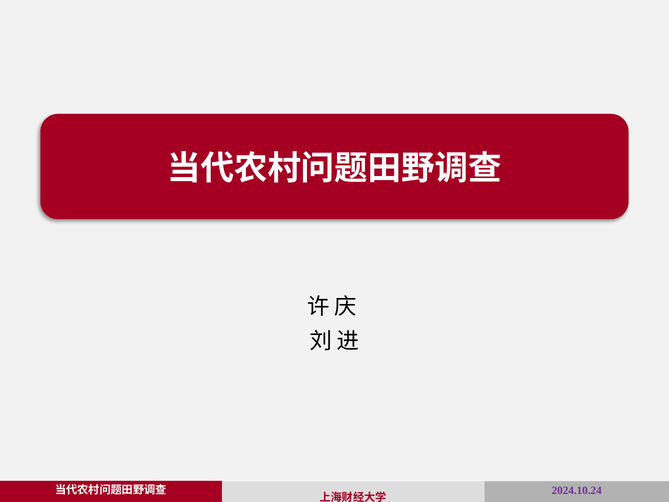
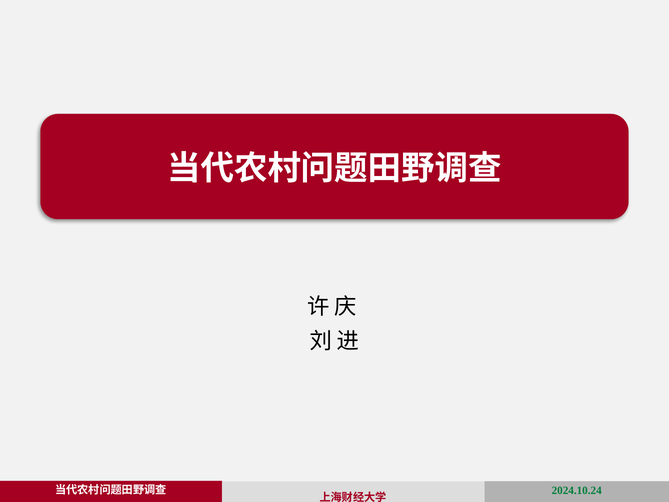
2024.10.24 colour: purple -> green (577, 490)
